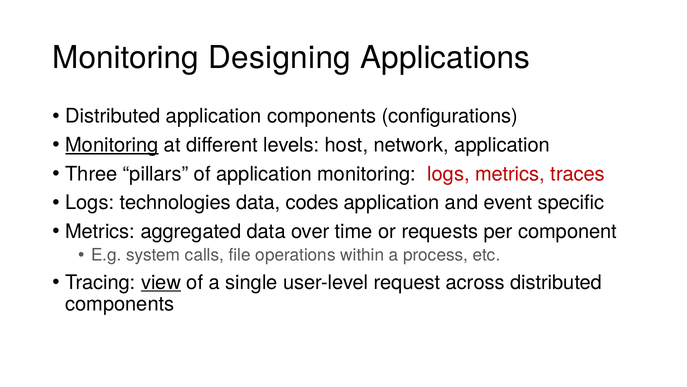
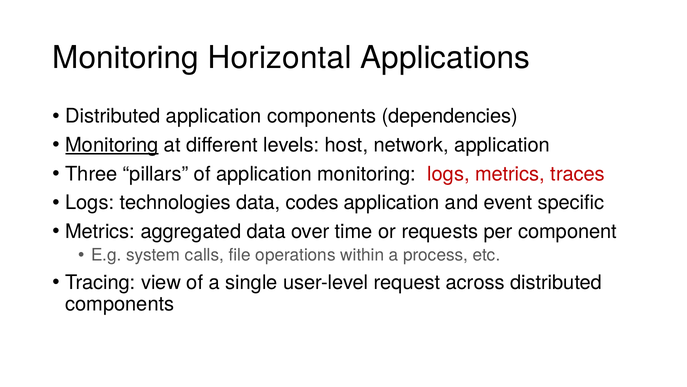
Designing: Designing -> Horizontal (280, 58)
configurations: configurations -> dependencies (450, 116)
view underline: present -> none (161, 282)
